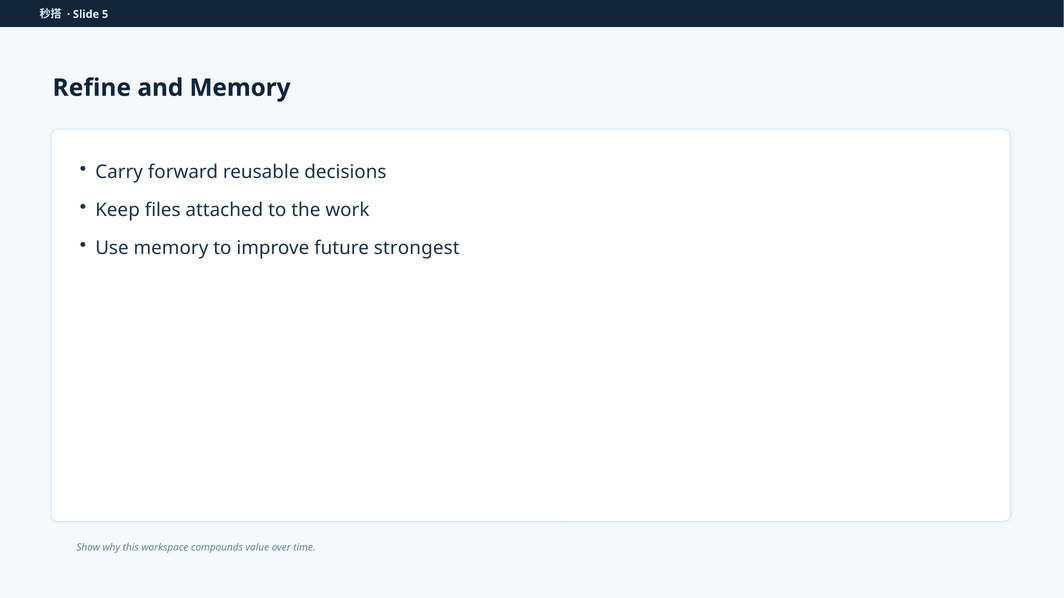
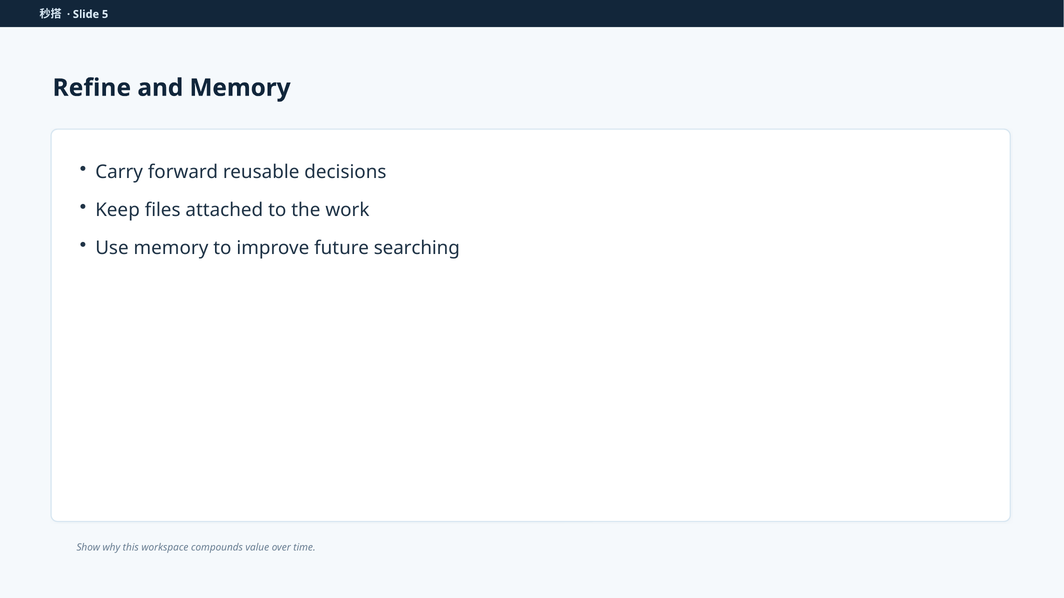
strongest: strongest -> searching (417, 248)
